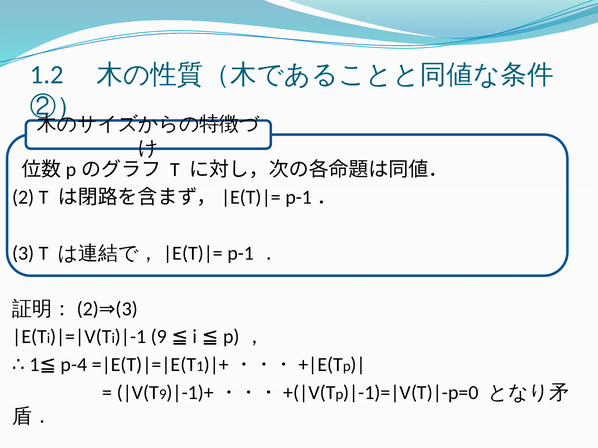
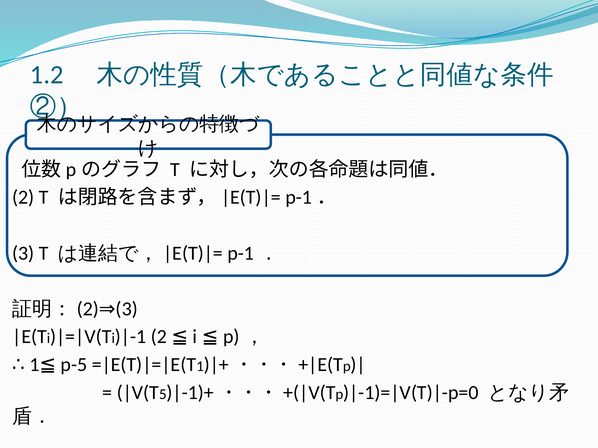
9: 9 -> 2 (159, 337)
p-4: p-4 -> p-5 (74, 365)
9: 9 -> 5 (163, 395)
